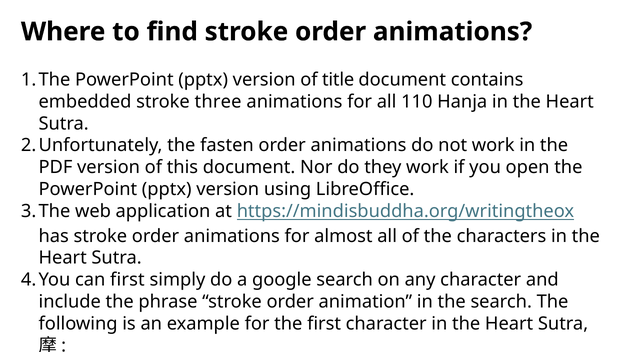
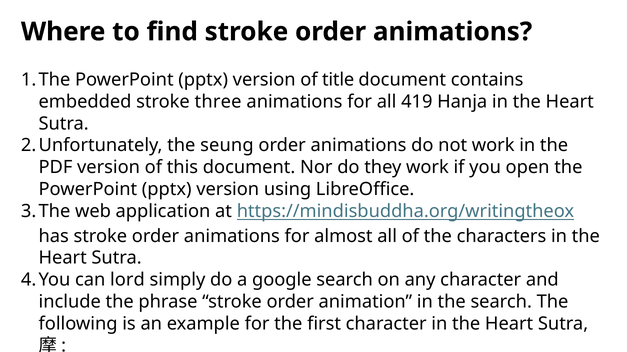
110: 110 -> 419 (417, 102)
fasten: fasten -> seung (227, 146)
can first: first -> lord (127, 280)
